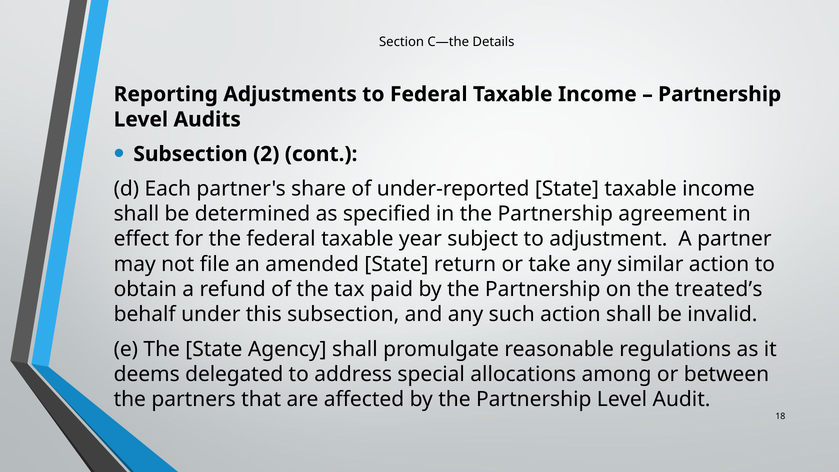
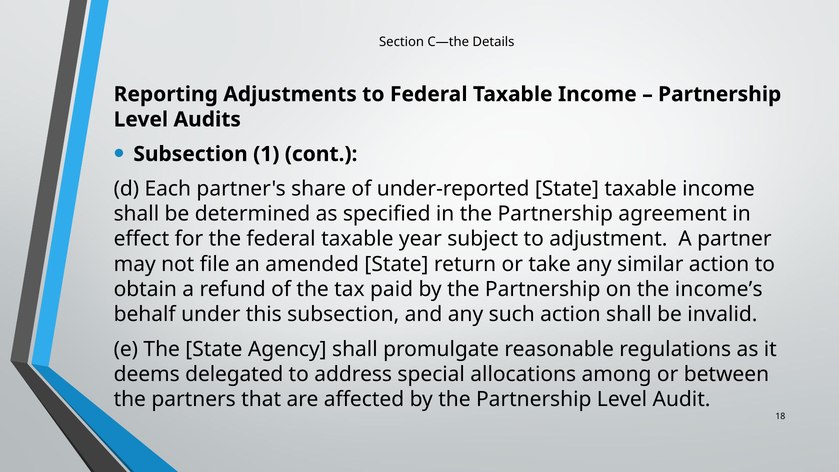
2: 2 -> 1 (266, 154)
treated’s: treated’s -> income’s (719, 289)
